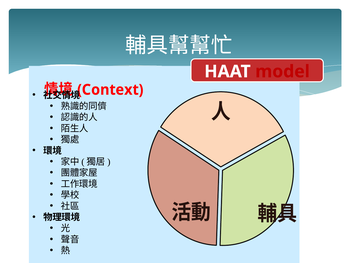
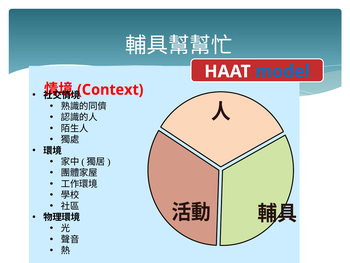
model colour: red -> blue (283, 71)
